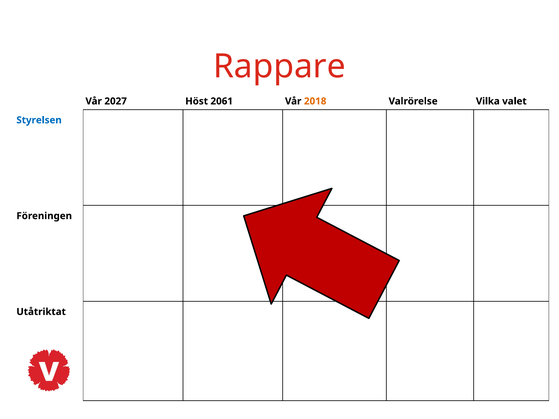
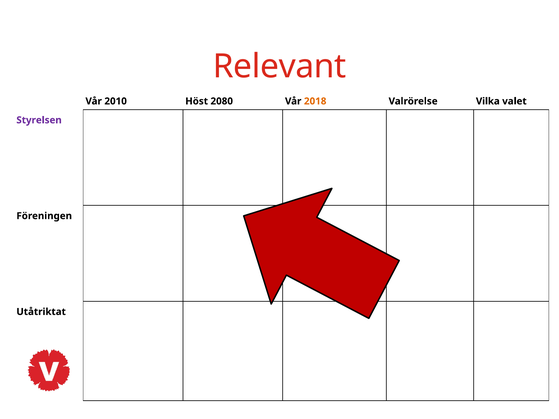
Rappare: Rappare -> Relevant (280, 66)
2027: 2027 -> 2010 (116, 101)
2061: 2061 -> 2080 (222, 101)
Styrelsen colour: blue -> purple (39, 120)
